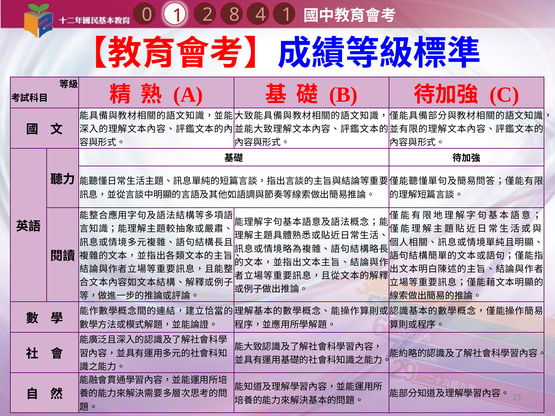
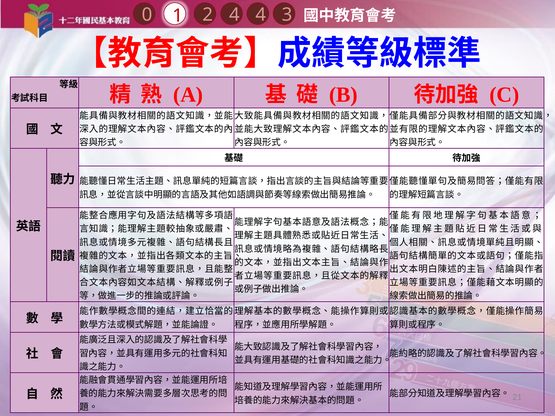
4 1: 1 -> 3 (287, 15)
1 8: 8 -> 4 (235, 15)
